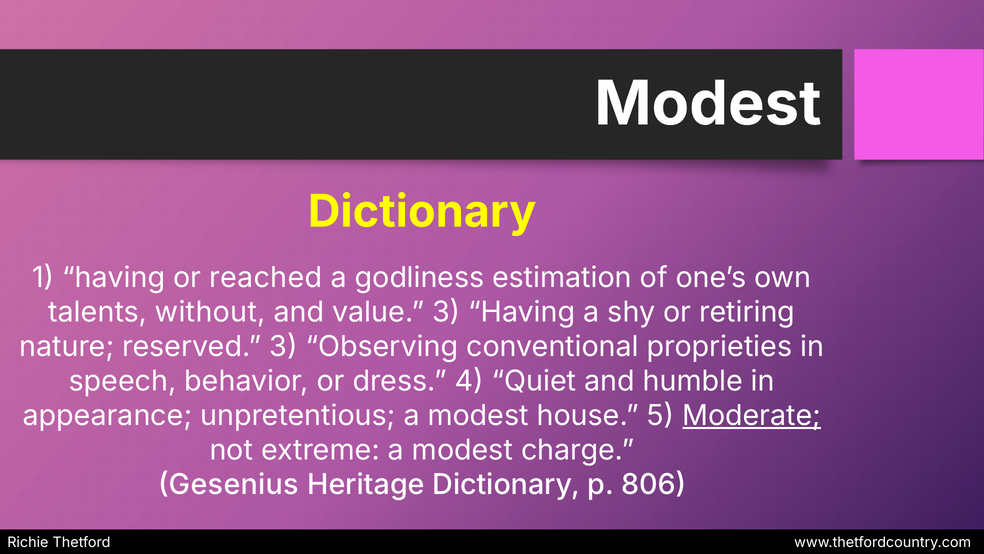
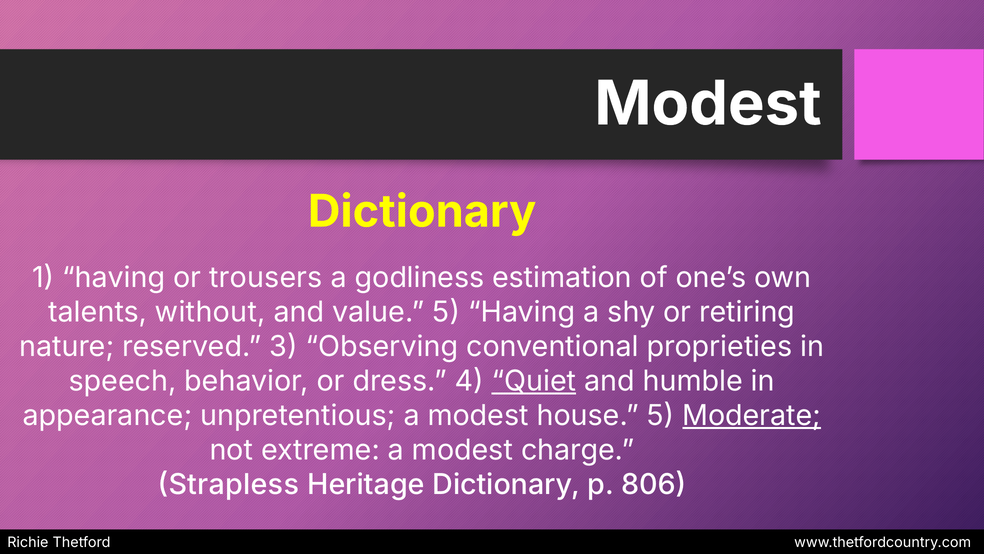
reached: reached -> trousers (266, 277)
value 3: 3 -> 5 (446, 312)
Quiet underline: none -> present (534, 381)
Gesenius: Gesenius -> Strapless (228, 484)
